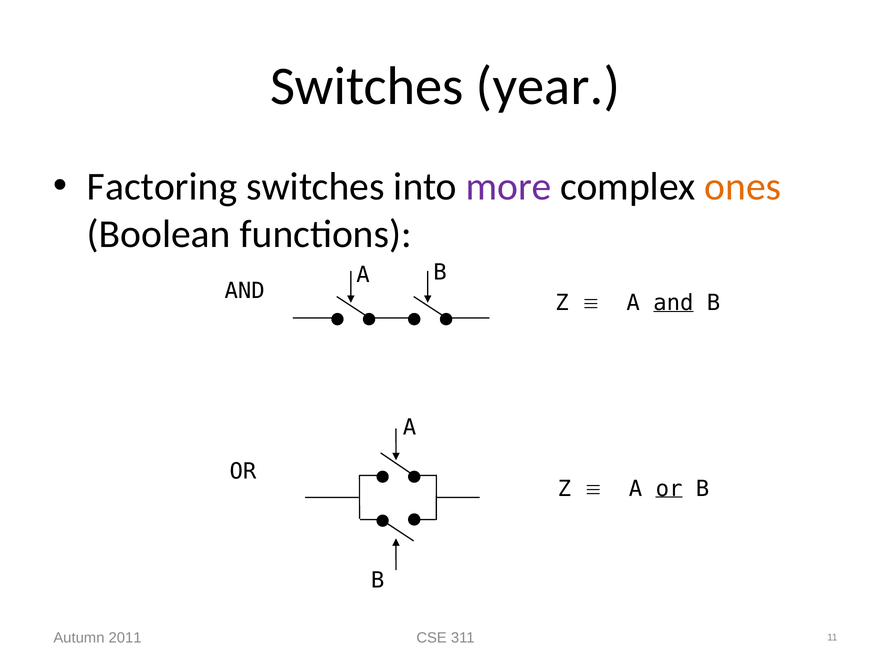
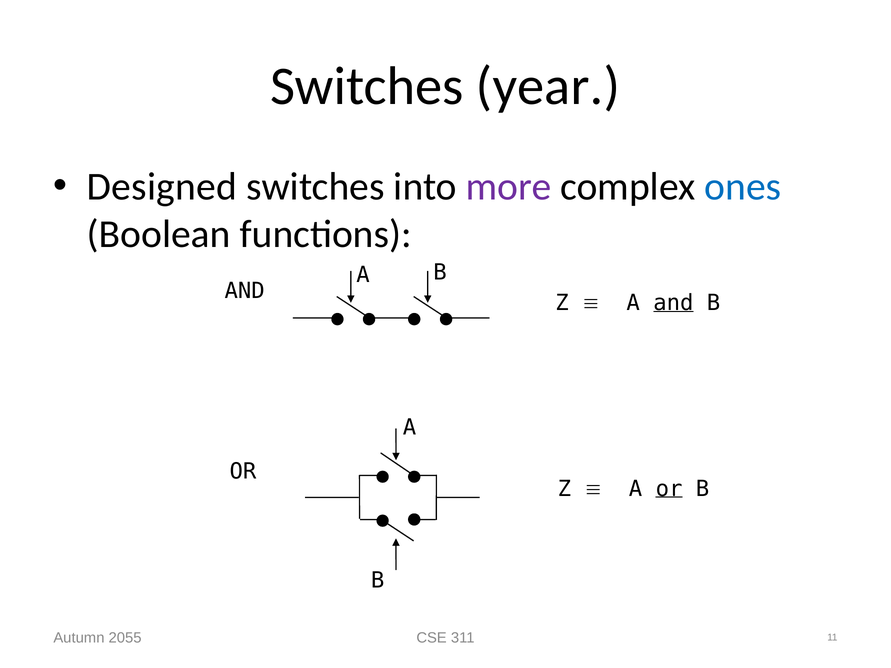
Factoring: Factoring -> Designed (162, 187)
ones colour: orange -> blue (743, 187)
2011: 2011 -> 2055 (125, 638)
